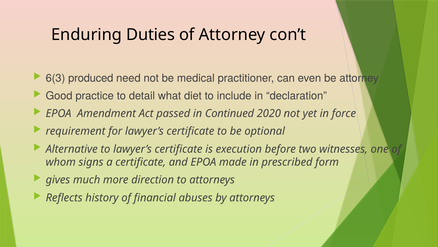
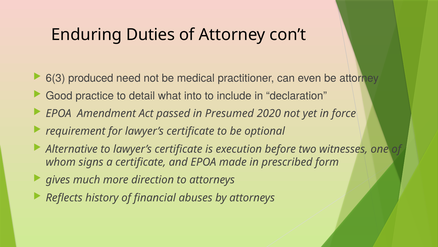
diet: diet -> into (193, 96)
Continued: Continued -> Presumed (229, 113)
